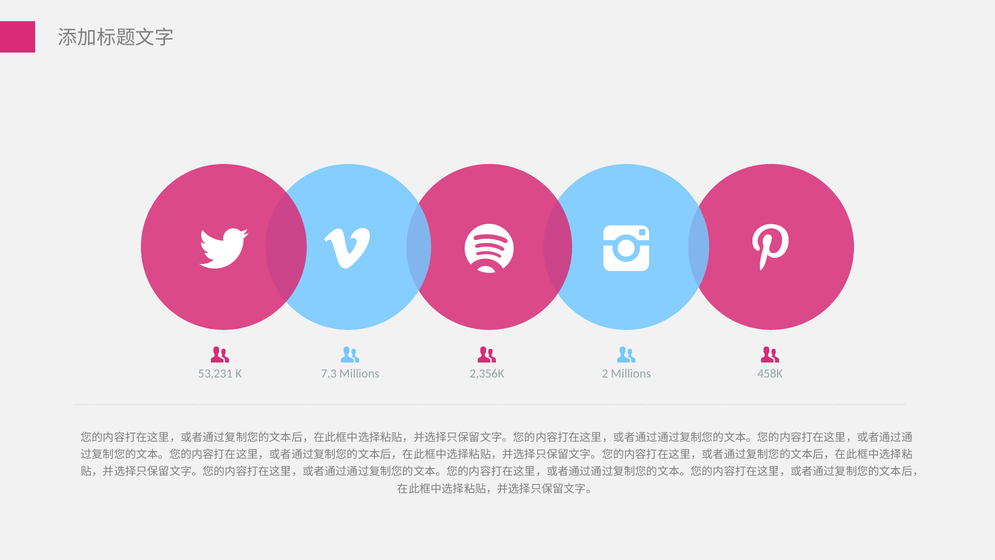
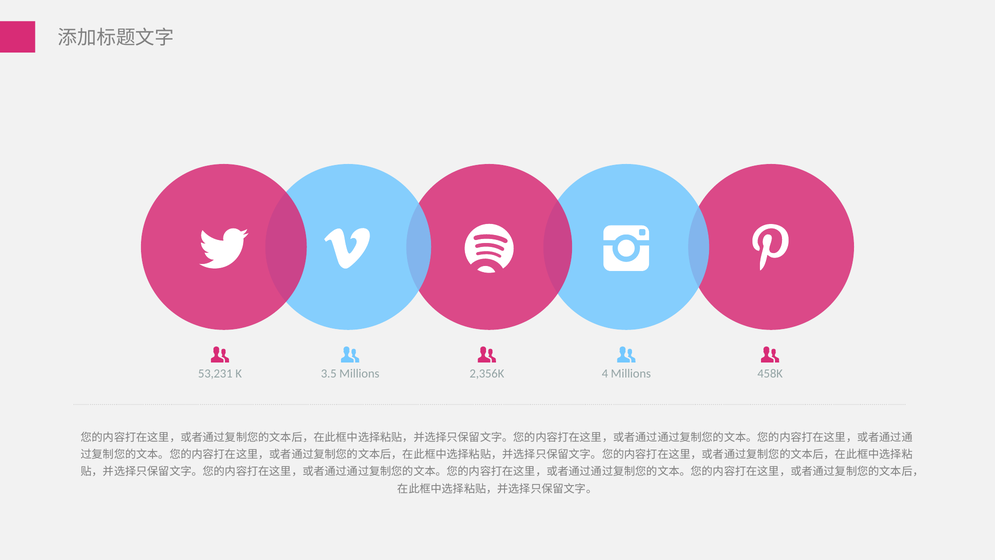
7.3: 7.3 -> 3.5 (329, 374)
2: 2 -> 4 (605, 374)
